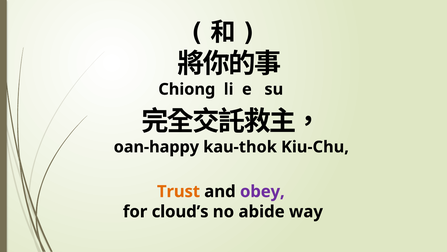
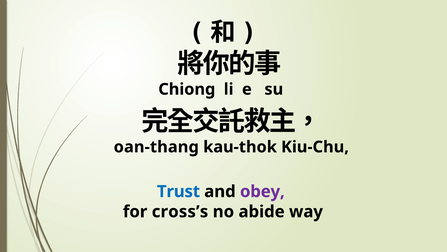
oan-happy: oan-happy -> oan-thang (156, 147)
Trust colour: orange -> blue (178, 191)
cloud’s: cloud’s -> cross’s (180, 211)
